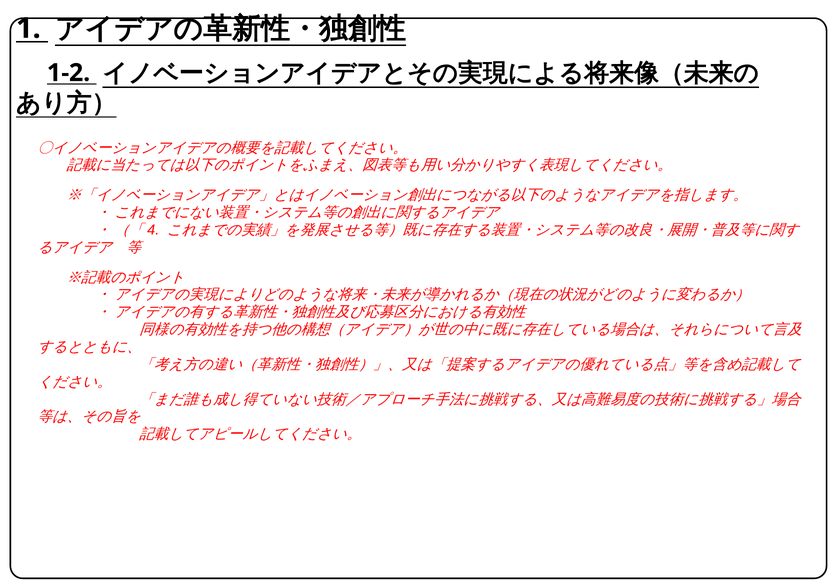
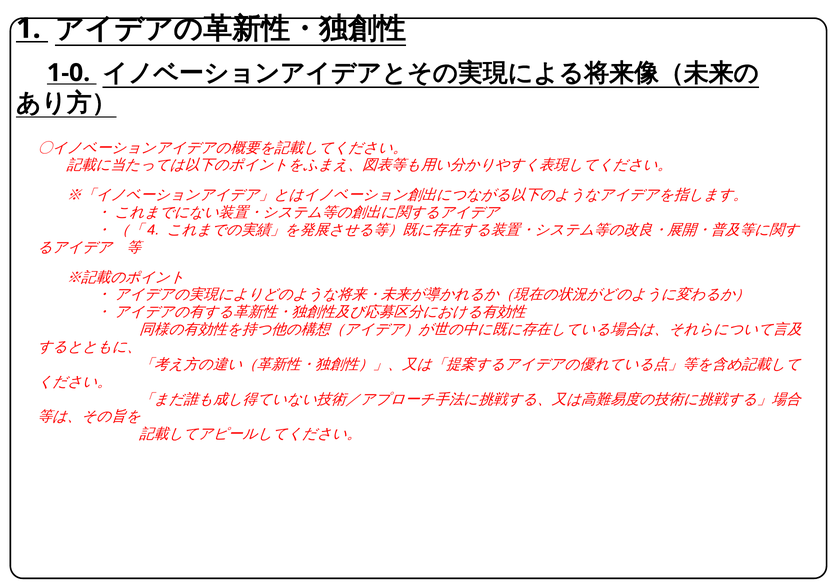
1-2: 1-2 -> 1-0 (69, 73)
